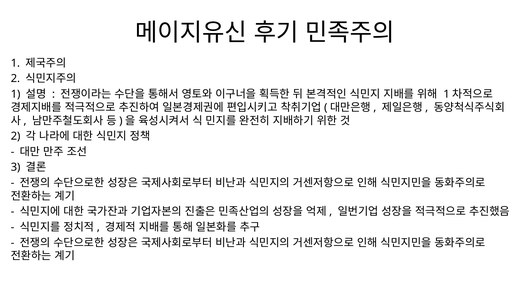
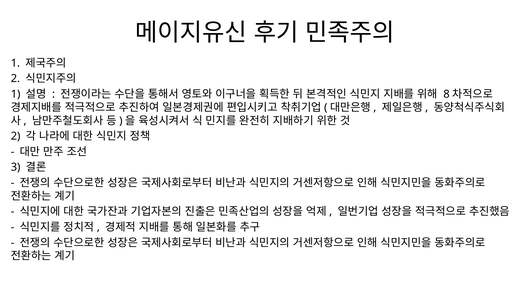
1: 1 -> 8 (447, 94)
